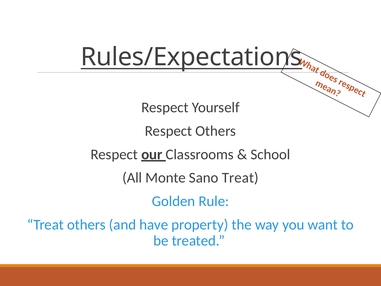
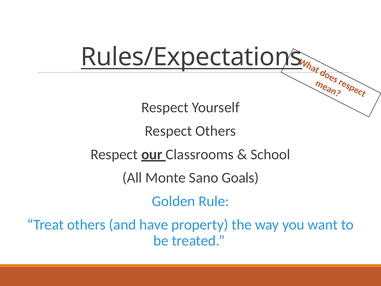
Sano Treat: Treat -> Goals (240, 178)
